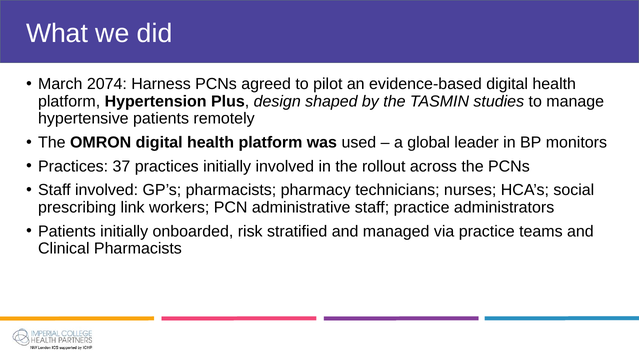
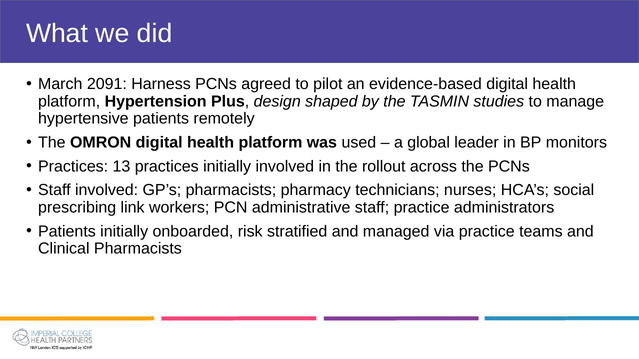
2074: 2074 -> 2091 (107, 84)
37: 37 -> 13 (121, 166)
